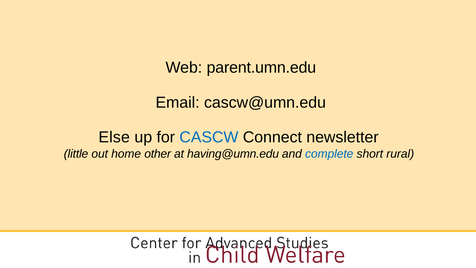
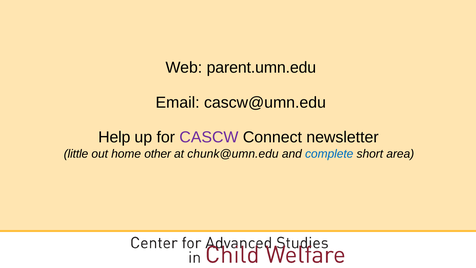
Else: Else -> Help (114, 137)
CASCW colour: blue -> purple (209, 137)
having@umn.edu: having@umn.edu -> chunk@umn.edu (233, 154)
rural: rural -> area (400, 154)
